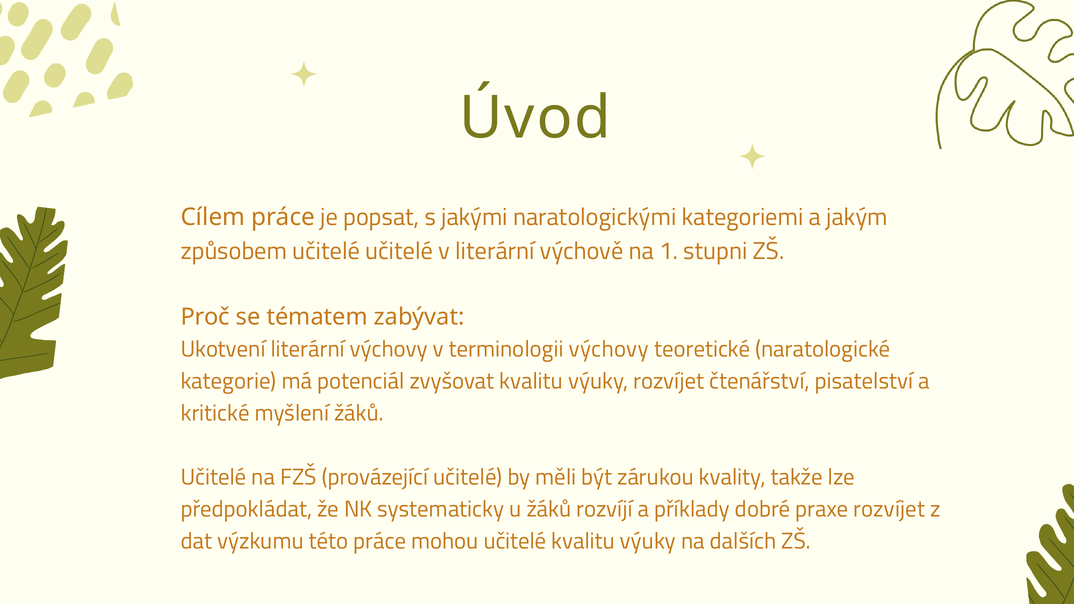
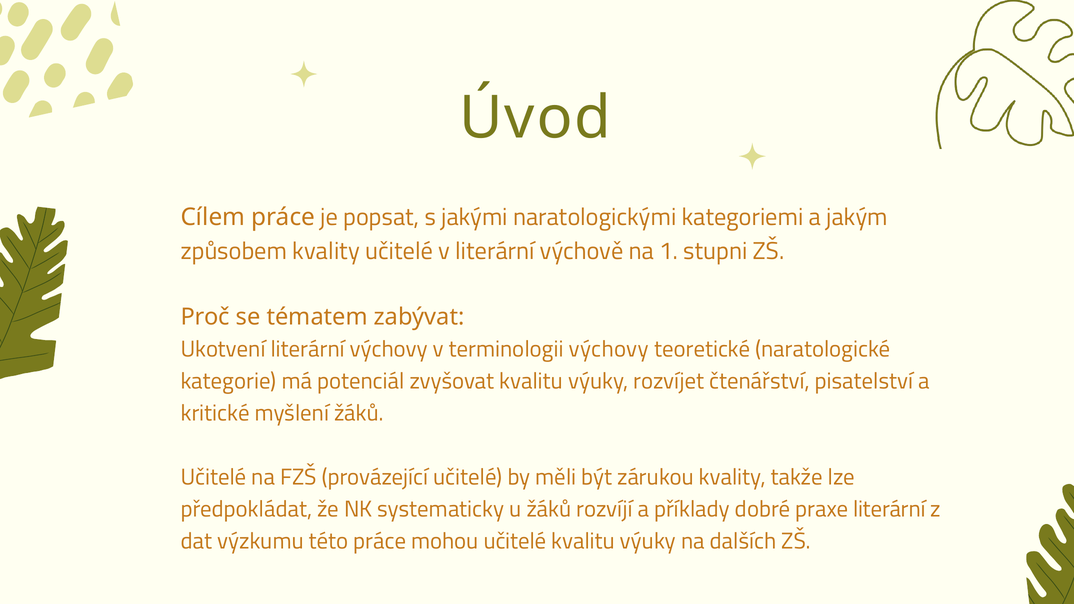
způsobem učitelé: učitelé -> kvality (326, 251)
praxe rozvíjet: rozvíjet -> literární (889, 509)
